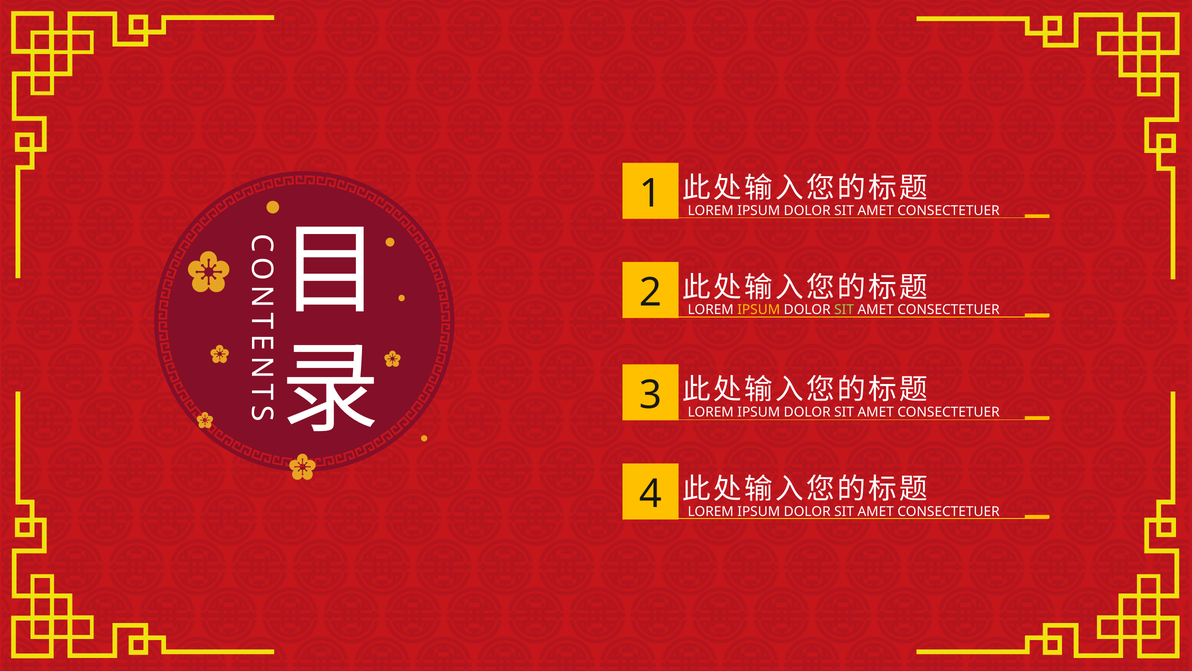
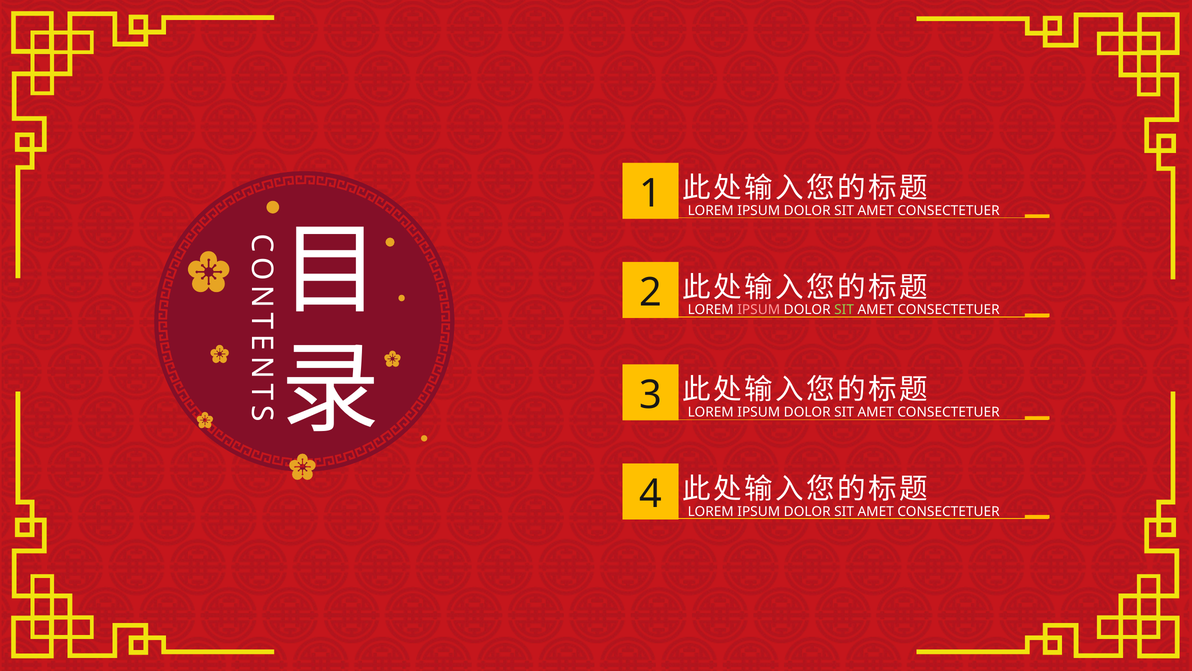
IPSUM colour: yellow -> pink (759, 310)
